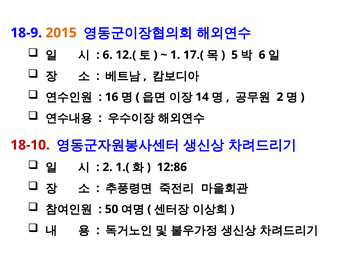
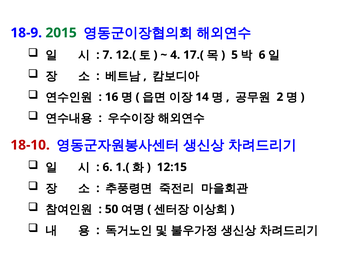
2015 colour: orange -> green (61, 33)
6: 6 -> 7 (108, 55)
1: 1 -> 4 (175, 55)
2: 2 -> 6 (108, 167)
12:86: 12:86 -> 12:15 (172, 167)
